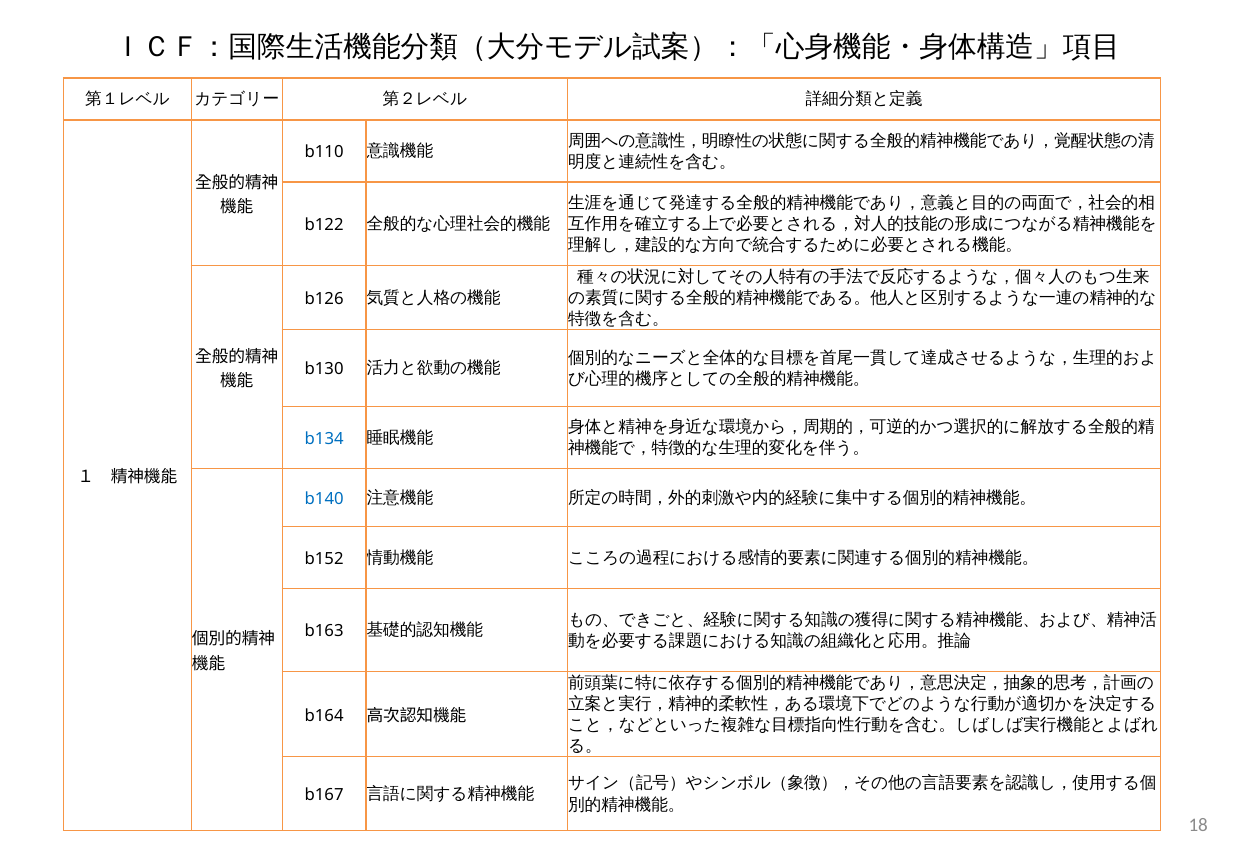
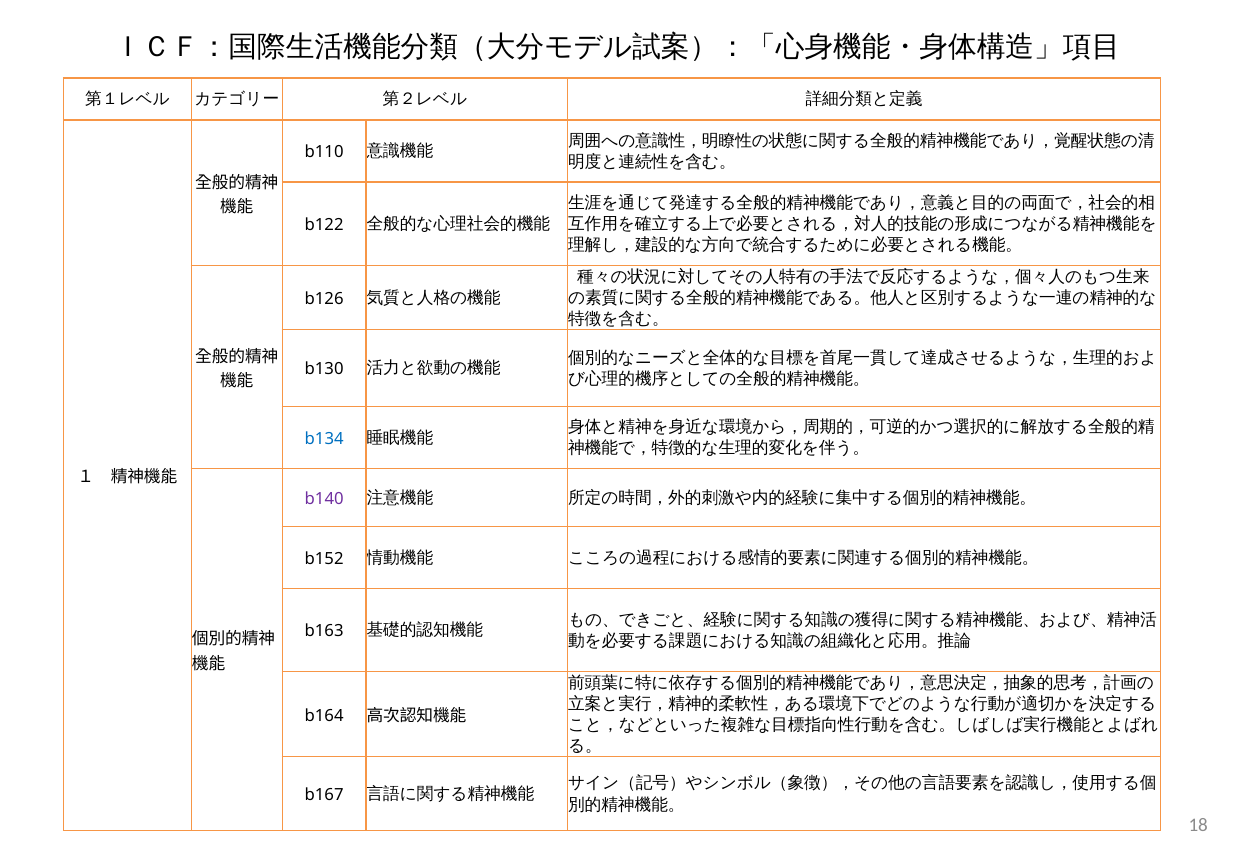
b140 colour: blue -> purple (324, 499)
